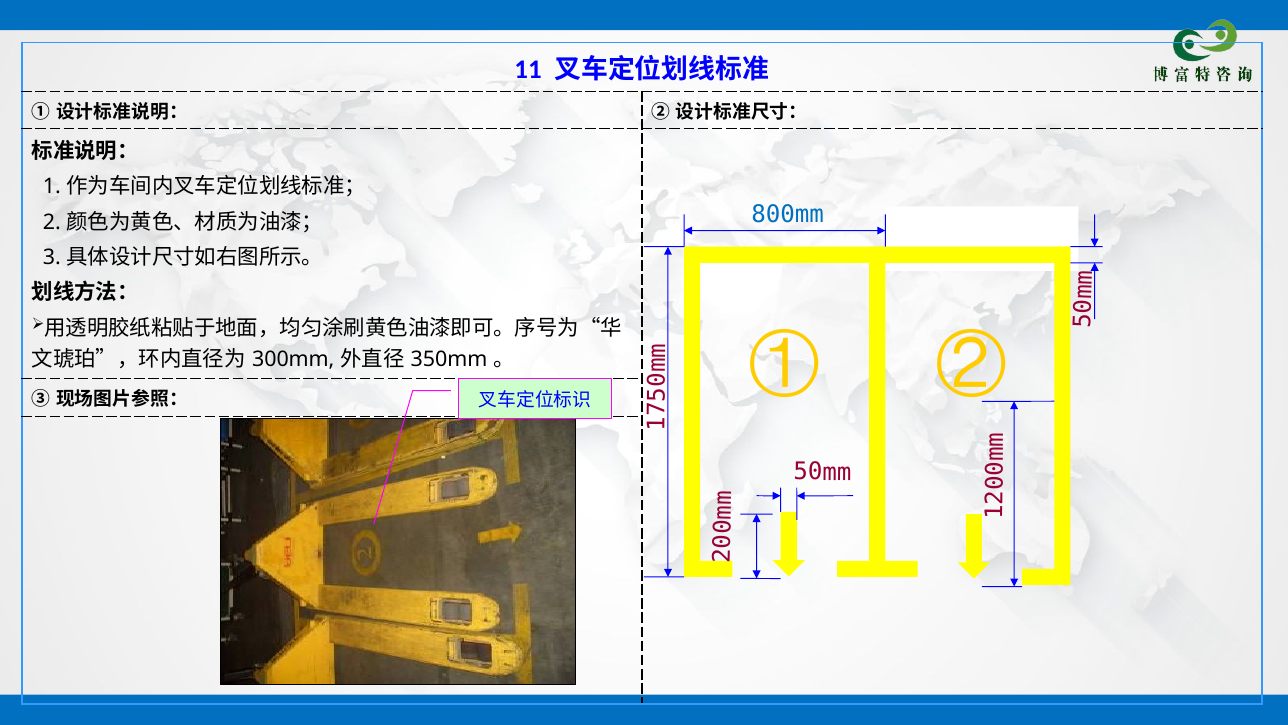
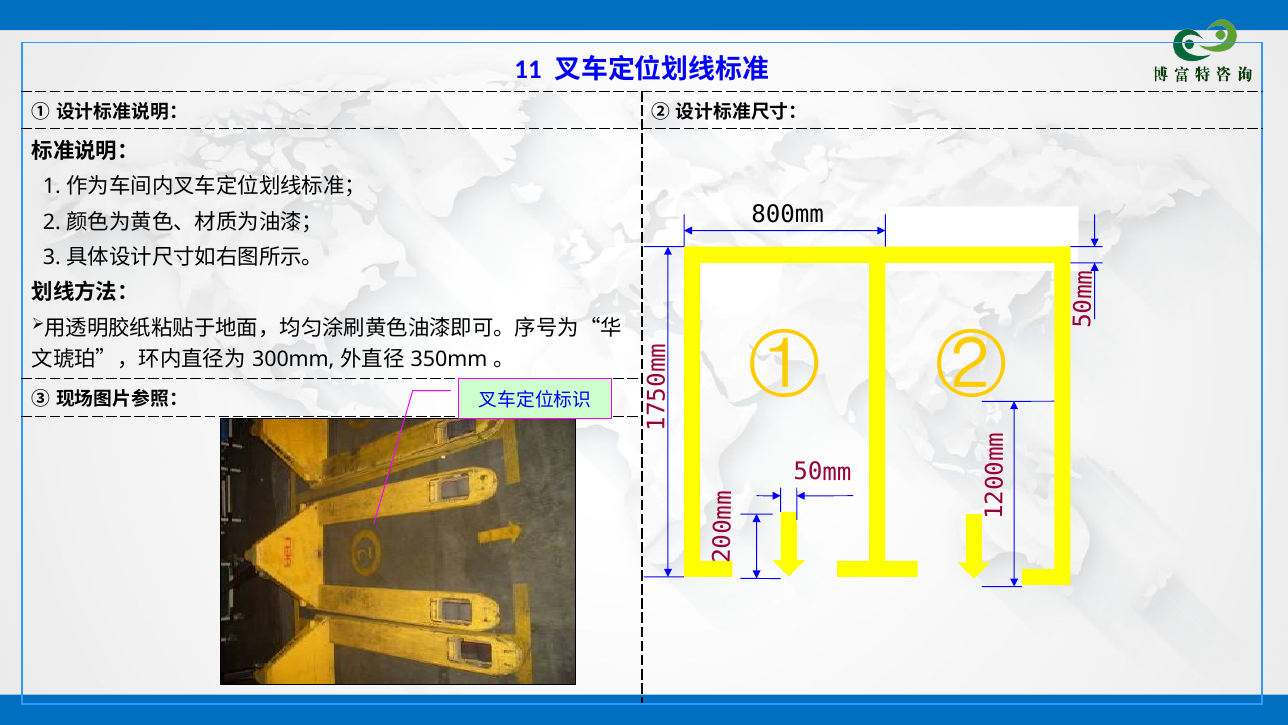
800mm colour: blue -> black (788, 214)
